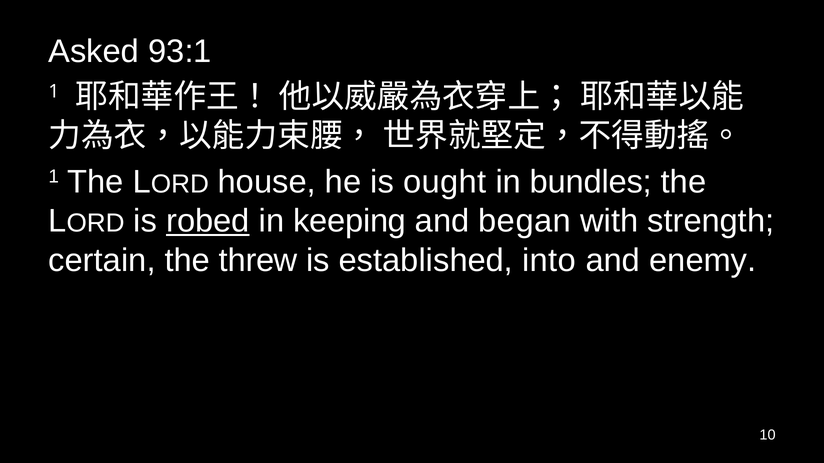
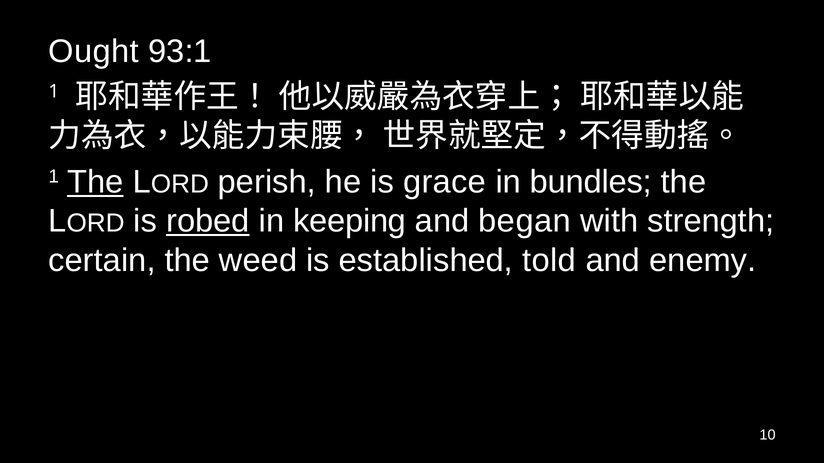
Asked: Asked -> Ought (94, 51)
The underline: none -> present (95, 182)
house: house -> perish (267, 182)
ought: ought -> grace (445, 182)
threw: threw -> weed (258, 261)
into: into -> told (549, 261)
